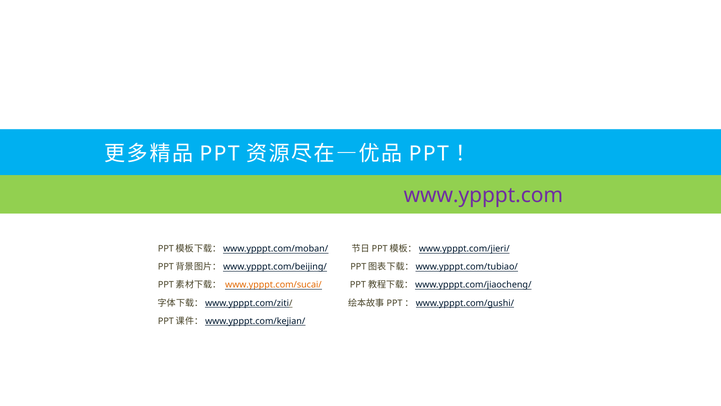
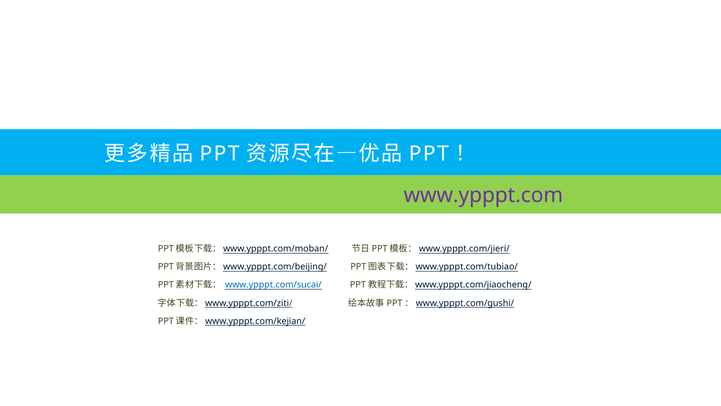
www.ypppt.com/sucai/ colour: orange -> blue (273, 285)
